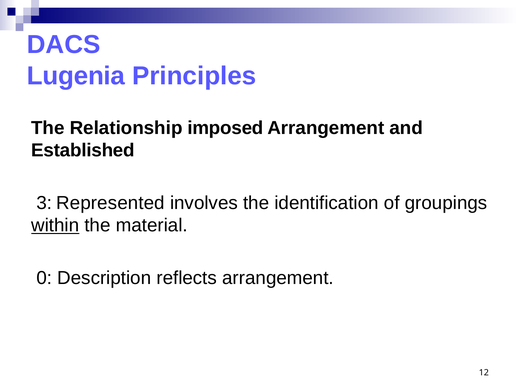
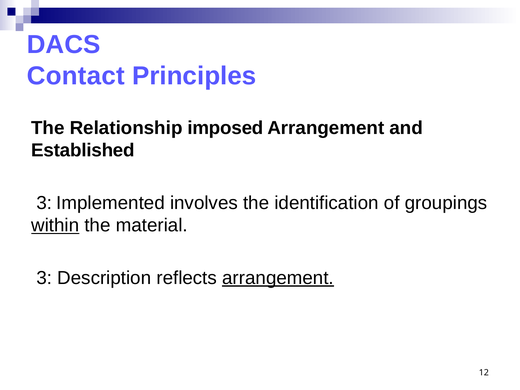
Lugenia: Lugenia -> Contact (76, 76)
Represented: Represented -> Implemented (111, 203)
0: 0 -> 3 (44, 278)
arrangement underline: none -> present (278, 278)
